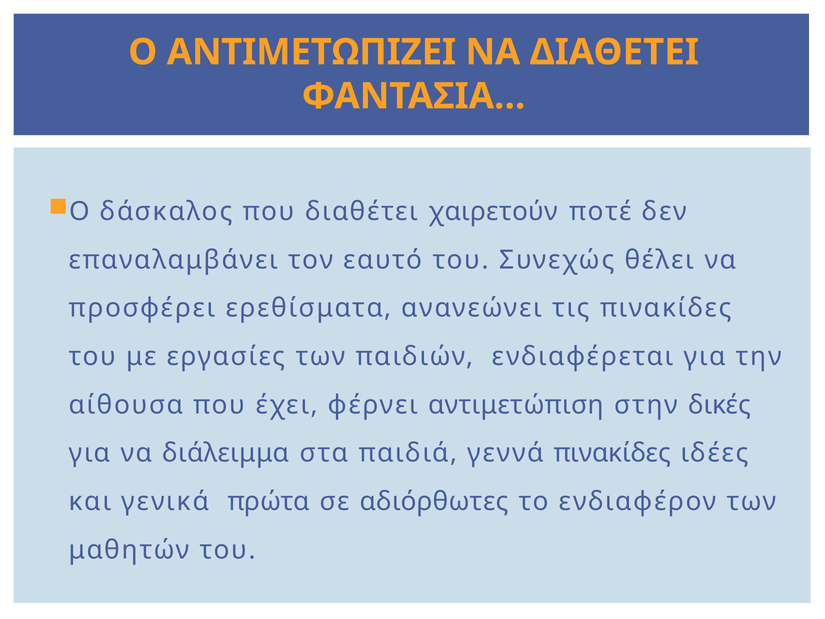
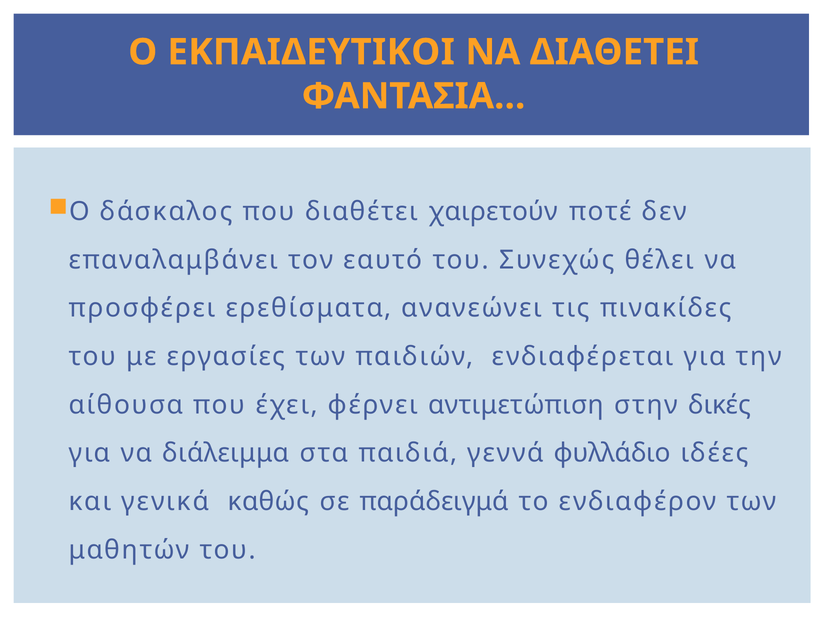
ΑΝΤΙΜΕΤΩΠΙΖΕΙ: ΑΝΤΙΜΕΤΩΠΙΖΕΙ -> ΕΚΠΑΙΔΕΥΤΙΚΟΙ (311, 52)
γεννά πινακίδες: πινακίδες -> φυλλάδιο (612, 453)
πρώτα: πρώτα -> καθώς (268, 501)
αδιόρθωτες: αδιόρθωτες -> παράδειγμά (434, 501)
